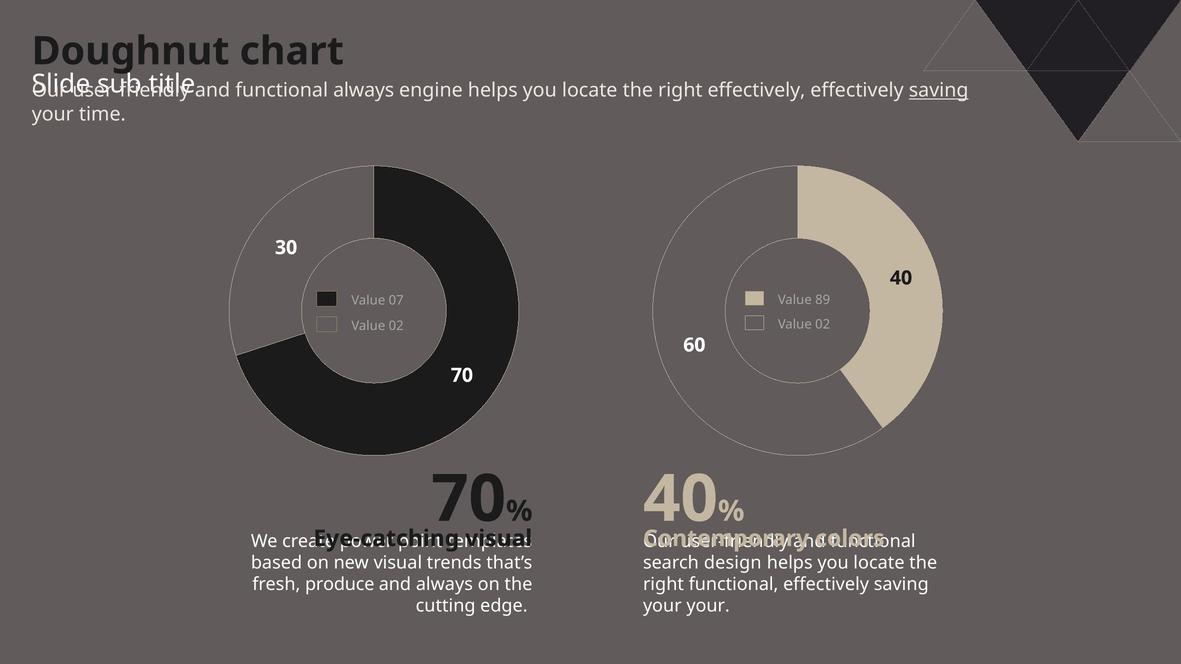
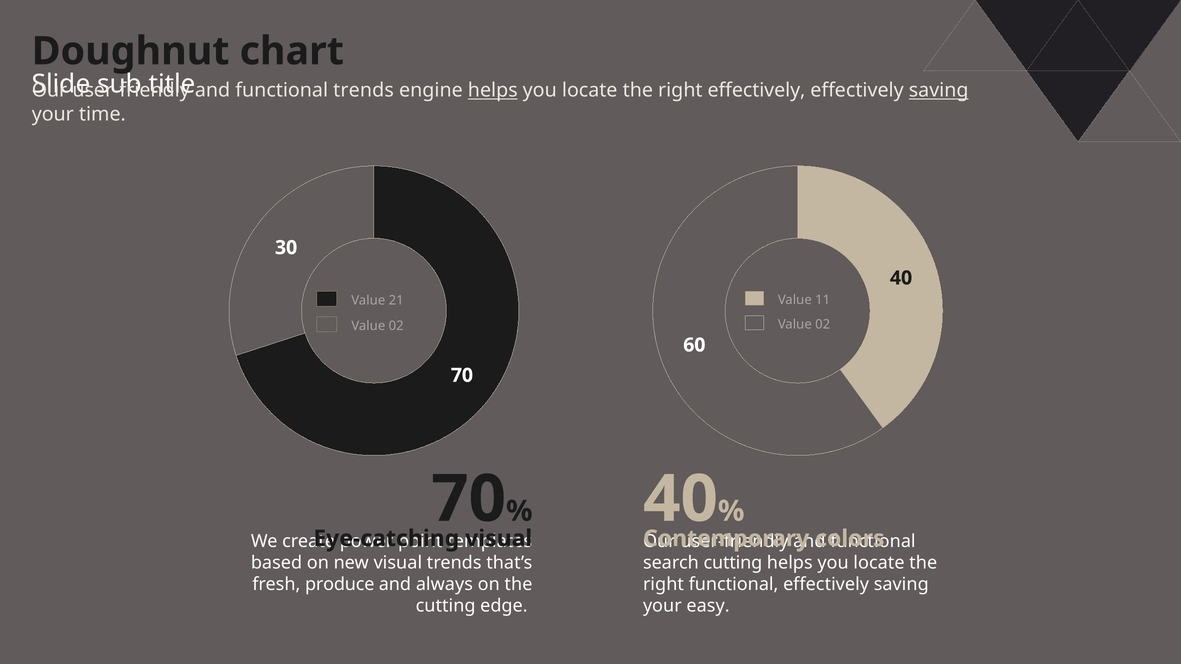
functional always: always -> trends (364, 91)
helps underline: none -> present (493, 91)
89: 89 -> 11 (823, 300)
07: 07 -> 21 (396, 300)
search design: design -> cutting (733, 563)
your your: your -> easy (708, 606)
